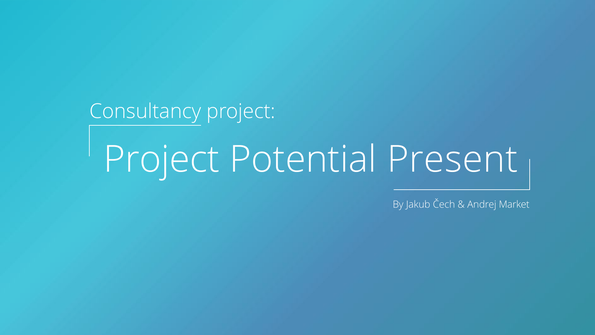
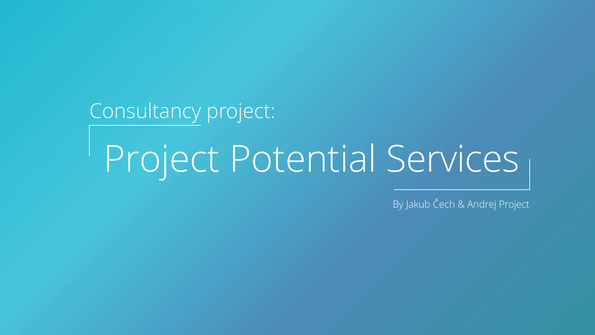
Present: Present -> Services (453, 159)
Andrej Market: Market -> Project (514, 204)
